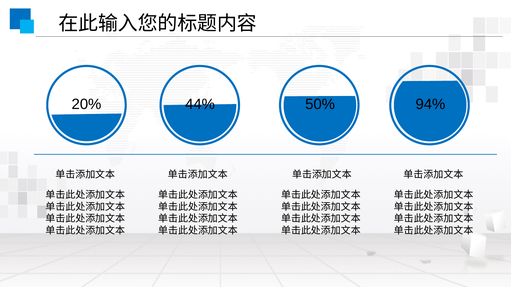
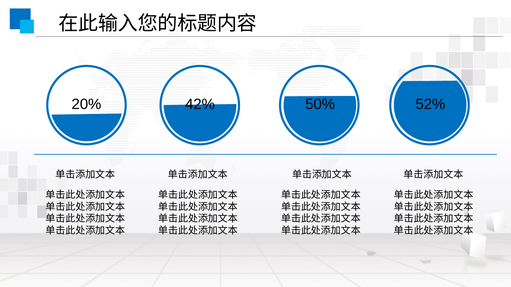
44%: 44% -> 42% (200, 104)
94%: 94% -> 52% (430, 104)
